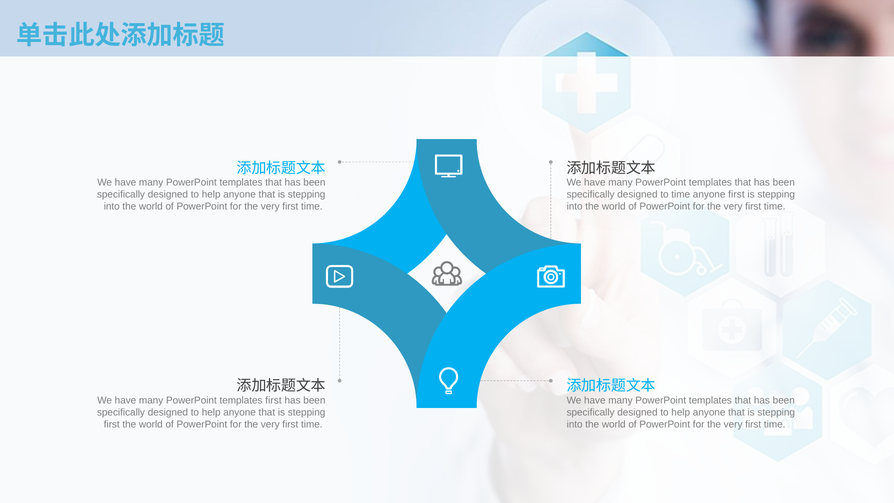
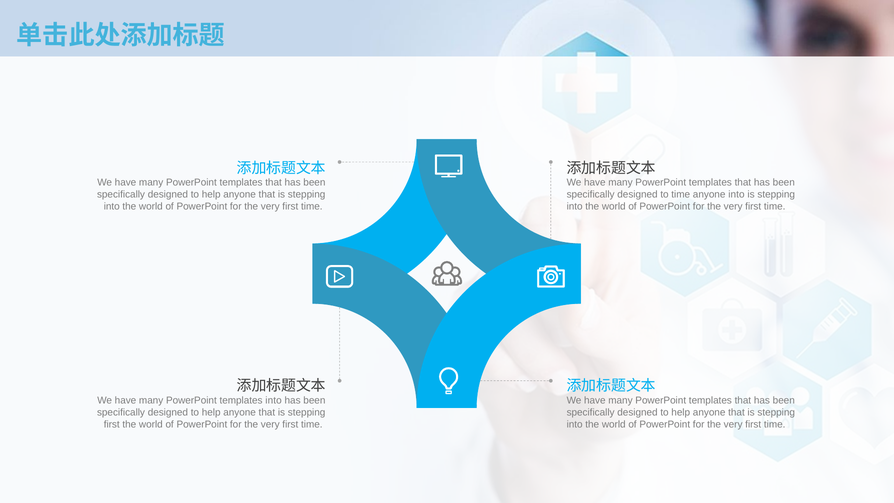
anyone first: first -> into (736, 194)
templates first: first -> into (274, 400)
